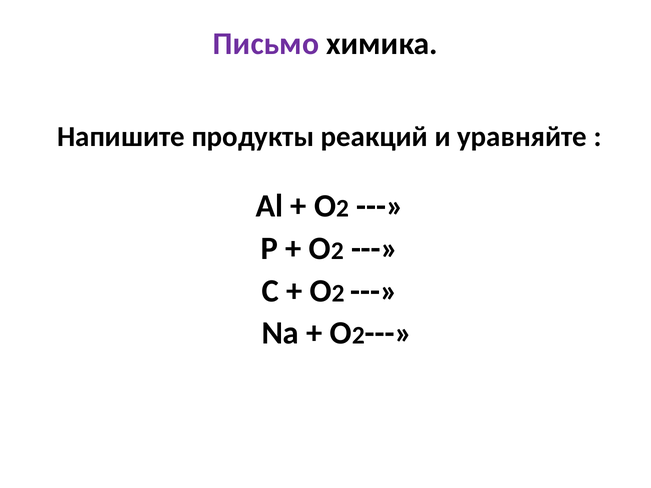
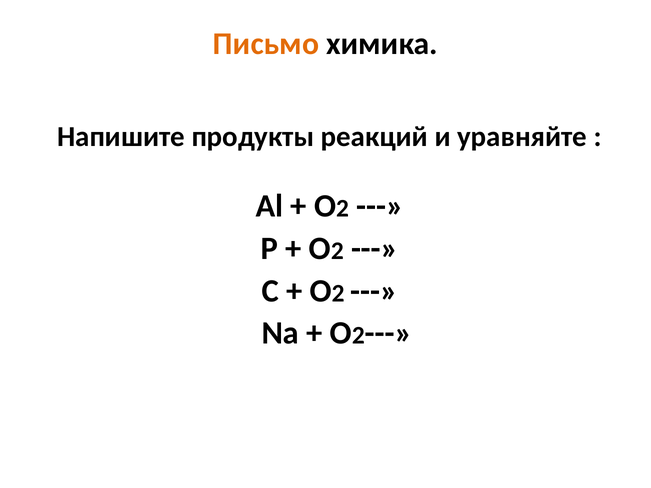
Письмо colour: purple -> orange (266, 44)
